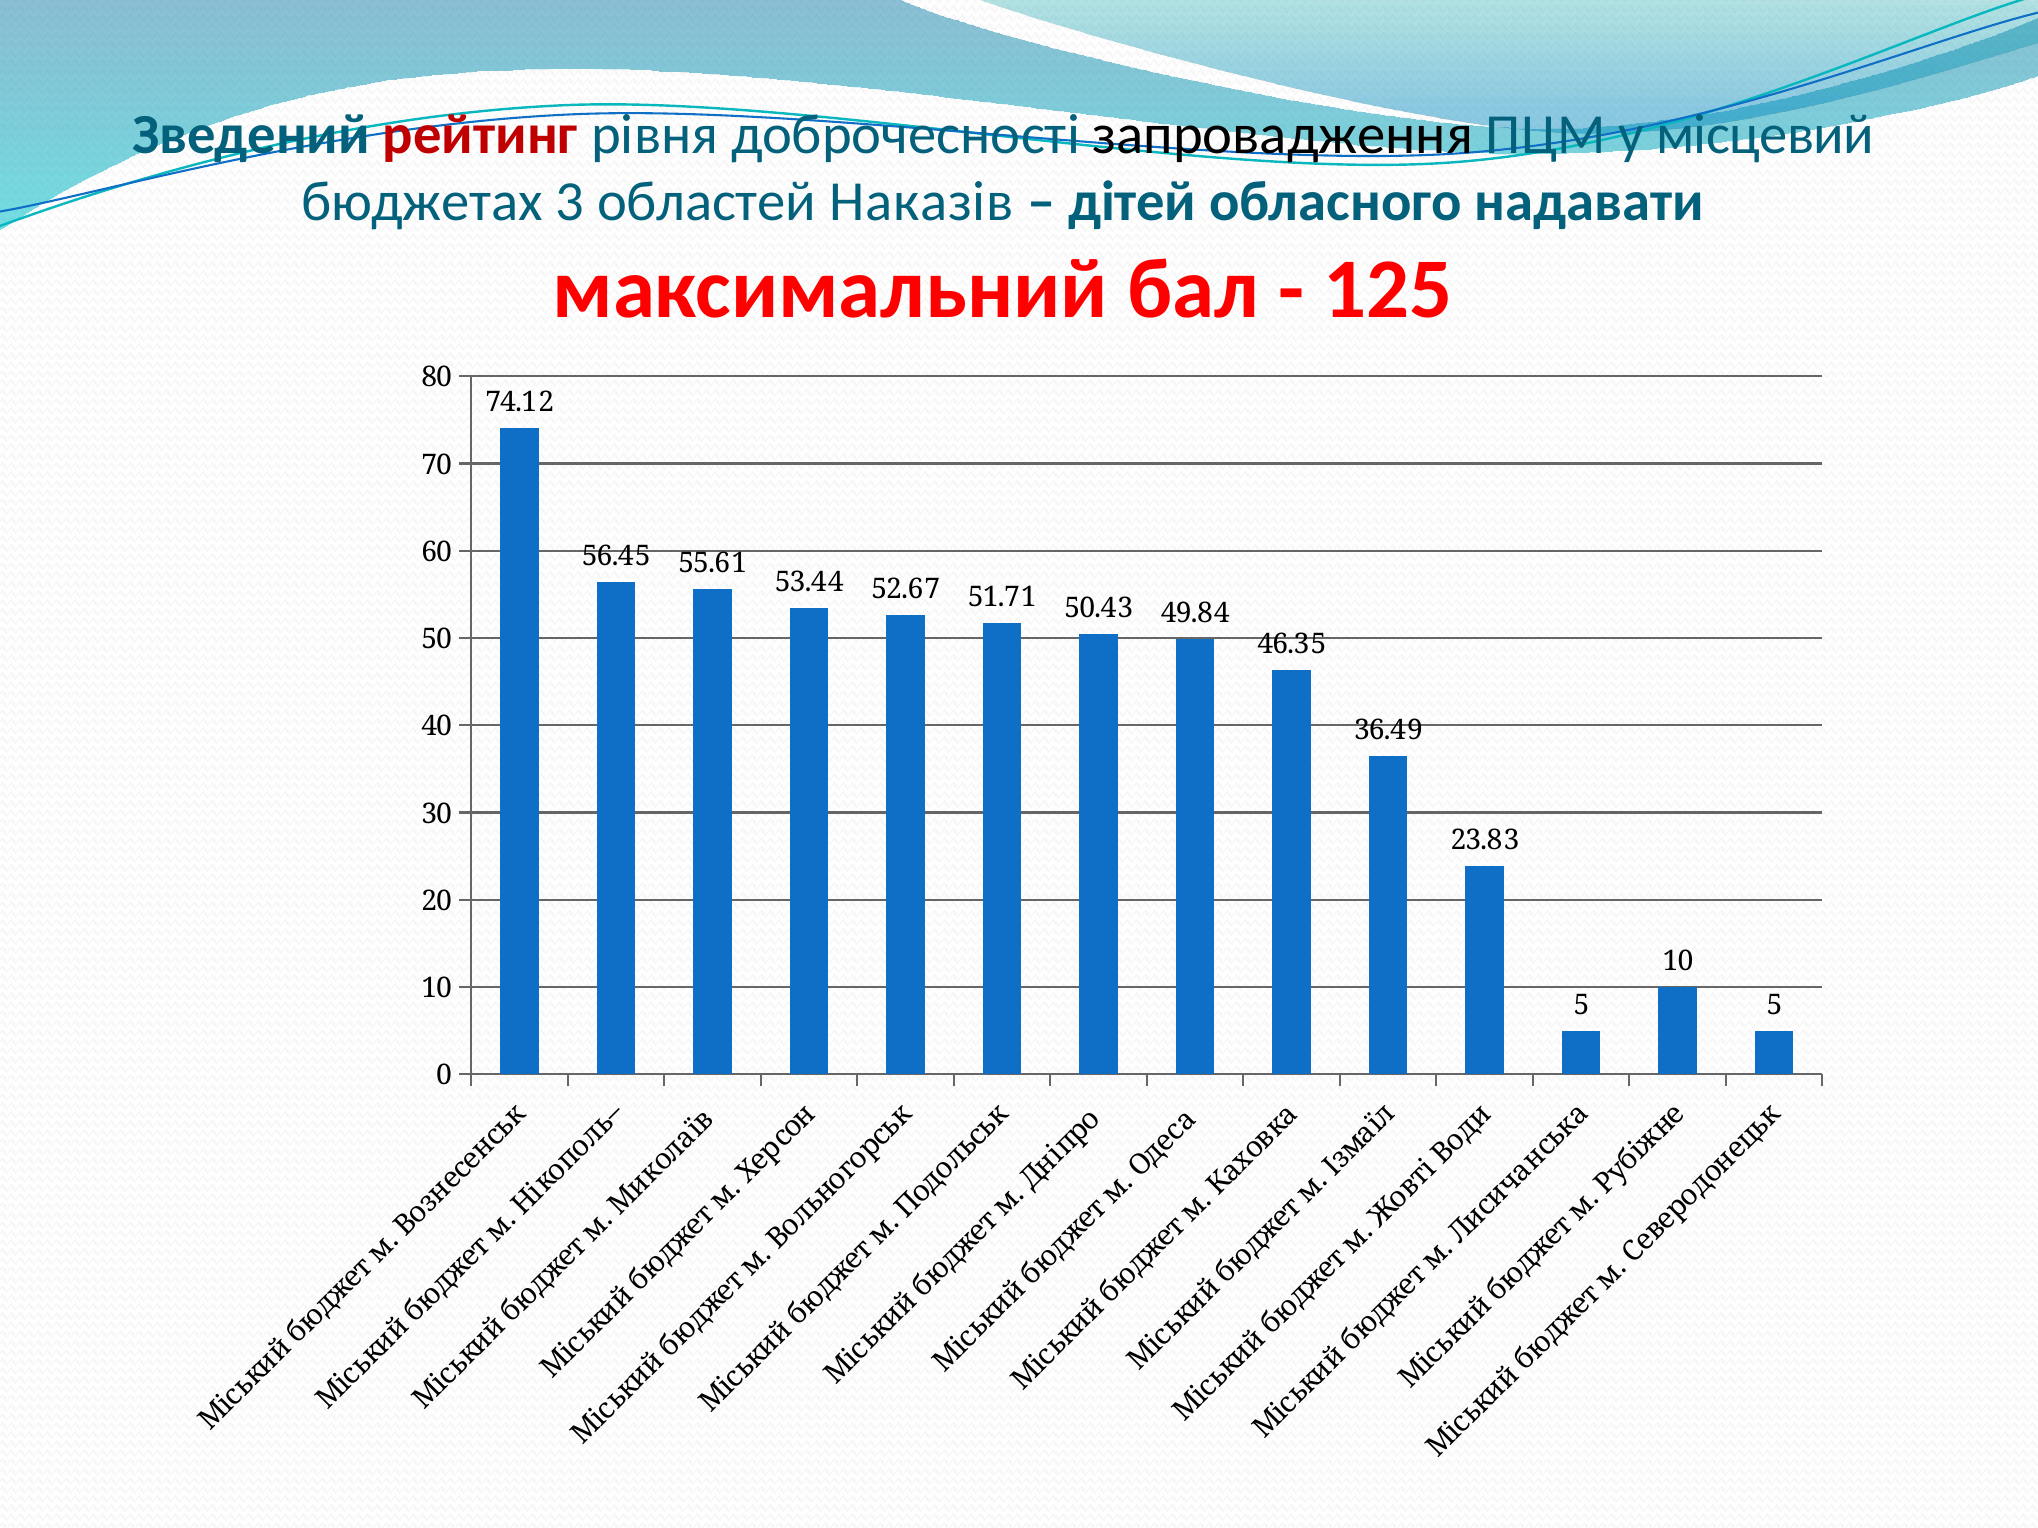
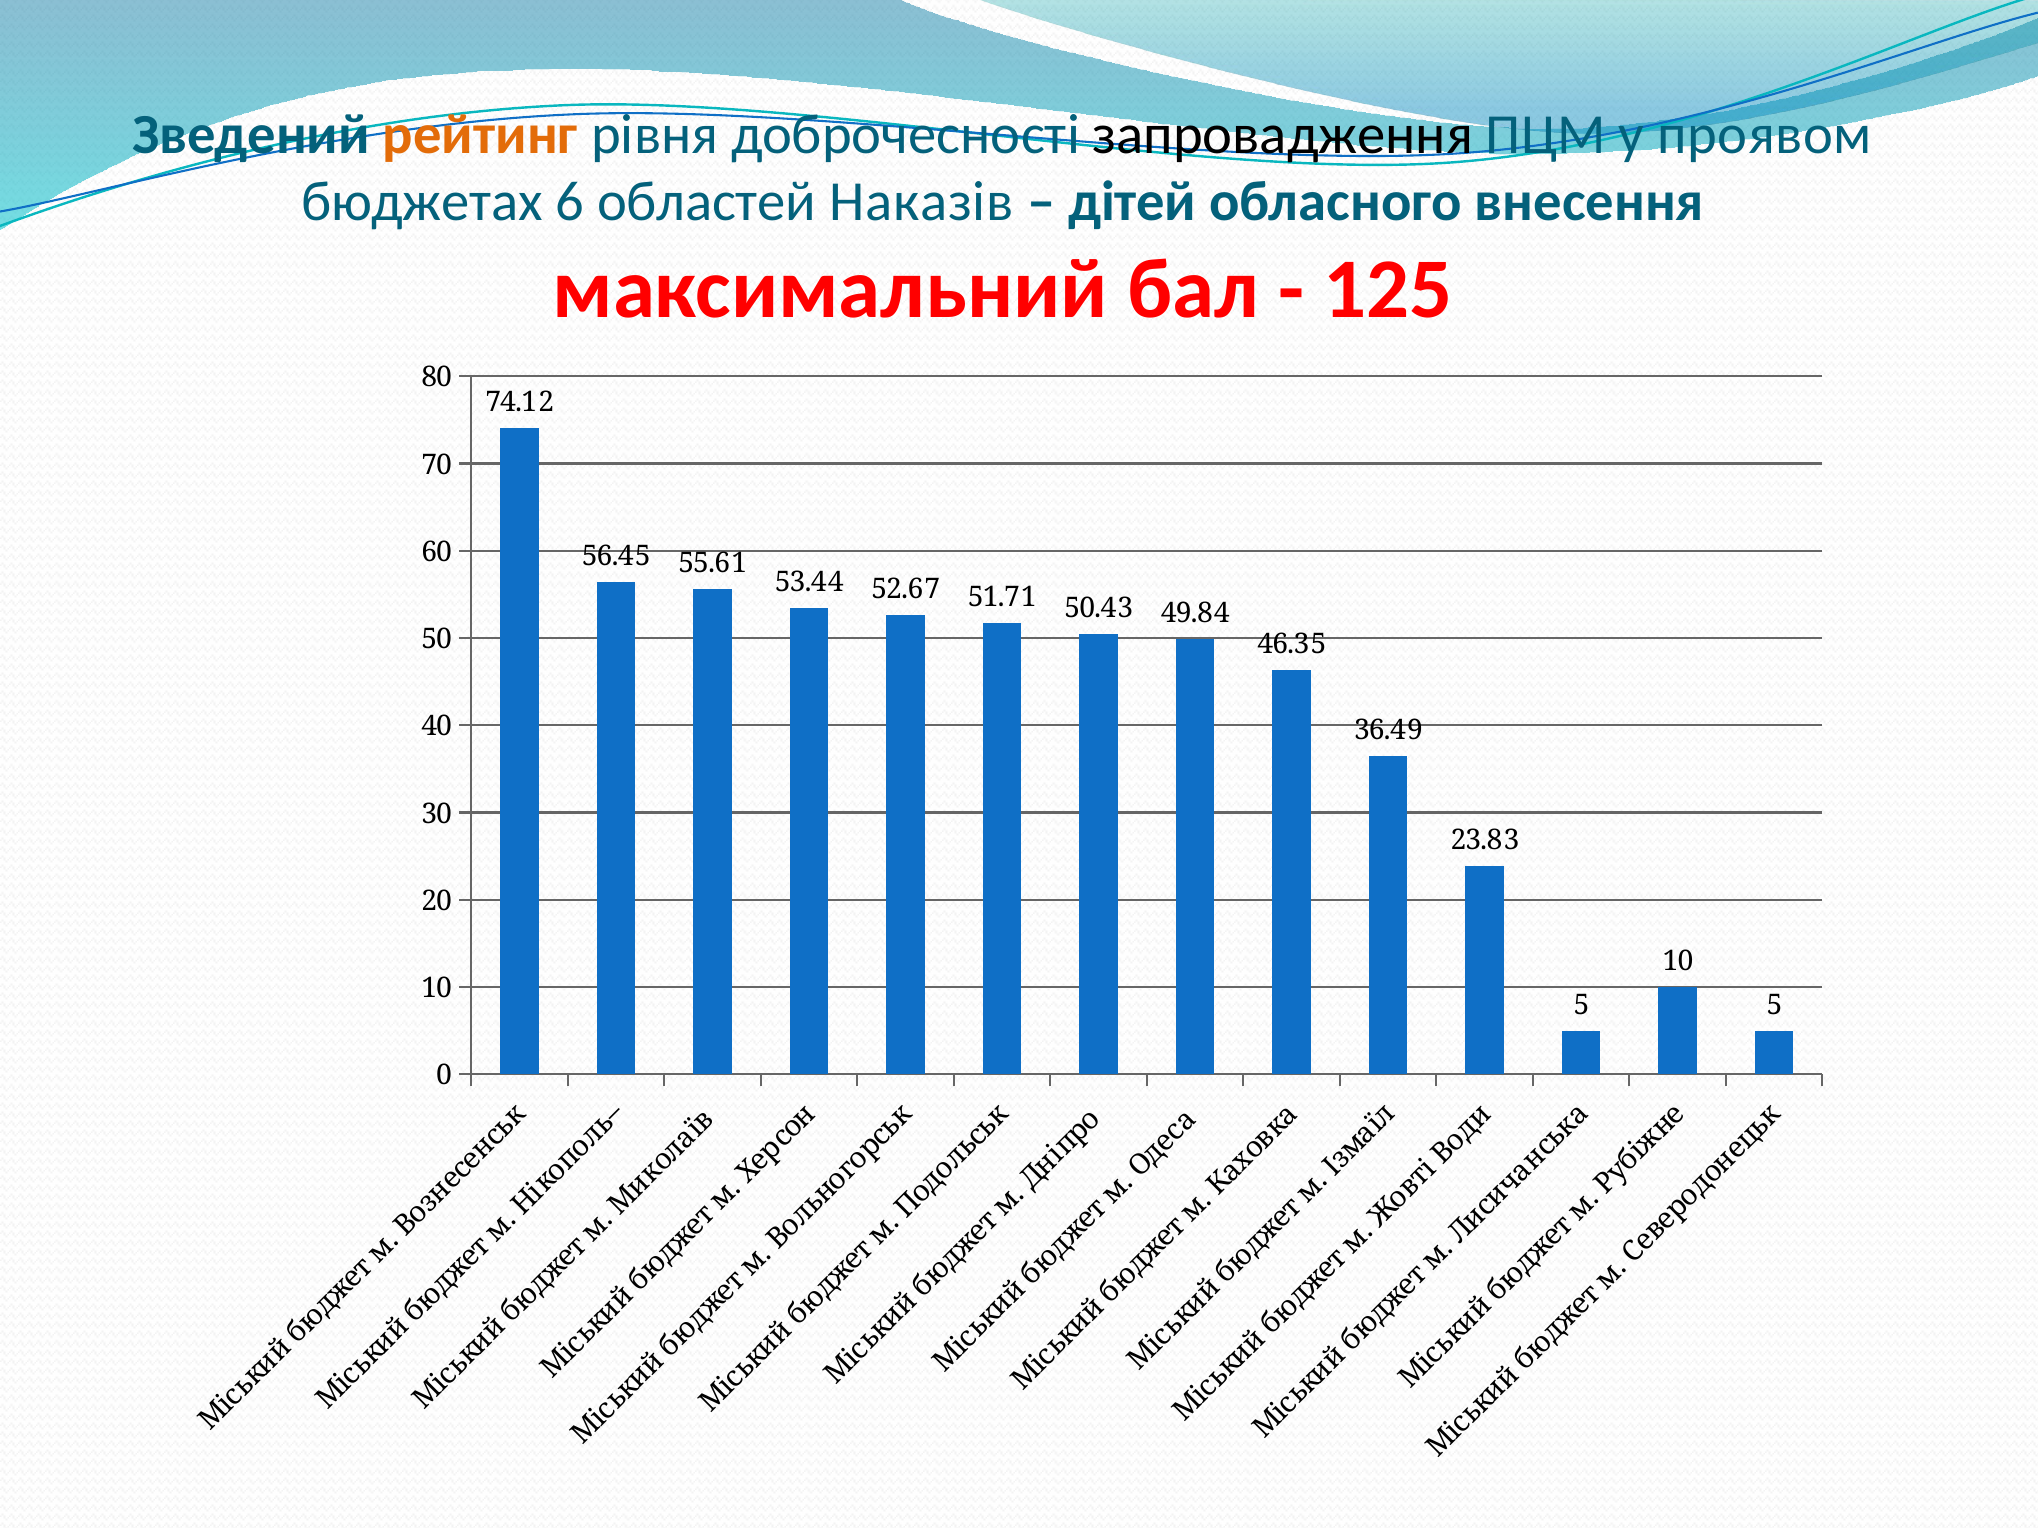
рейтинг colour: red -> orange (480, 134)
місцевий: місцевий -> проявом (1765, 134)
3: 3 -> 6 (570, 202)
надавати: надавати -> внесення (1589, 202)
